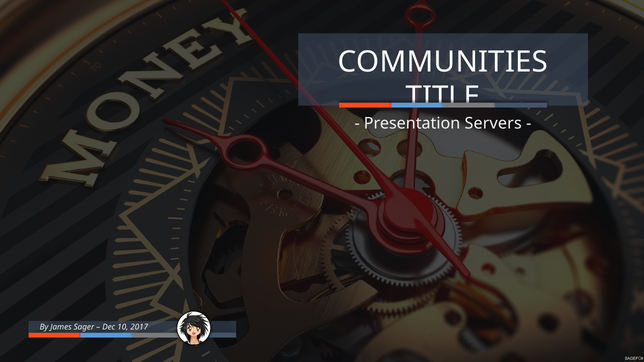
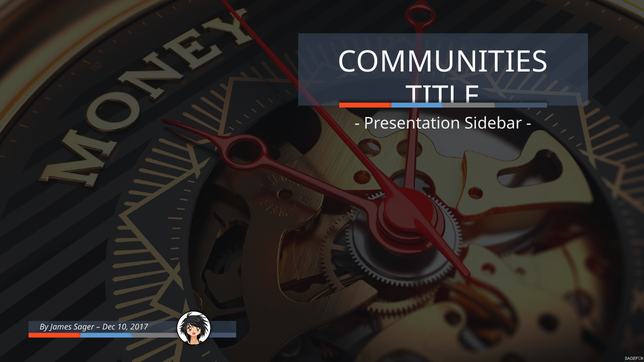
Servers: Servers -> Sidebar (493, 124)
